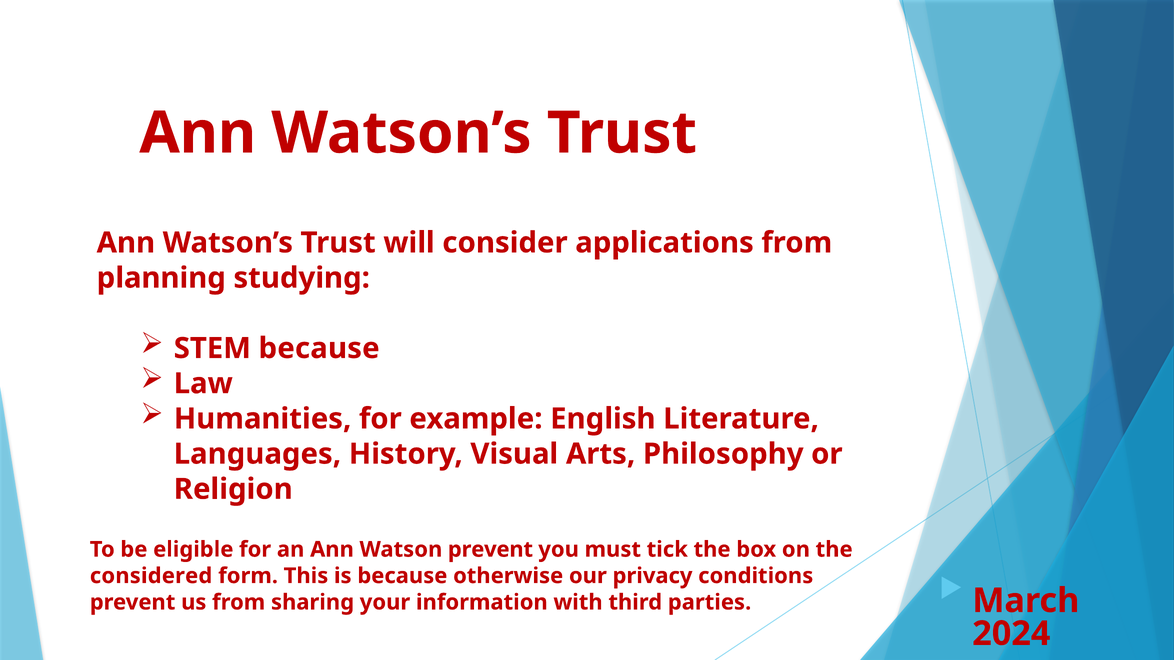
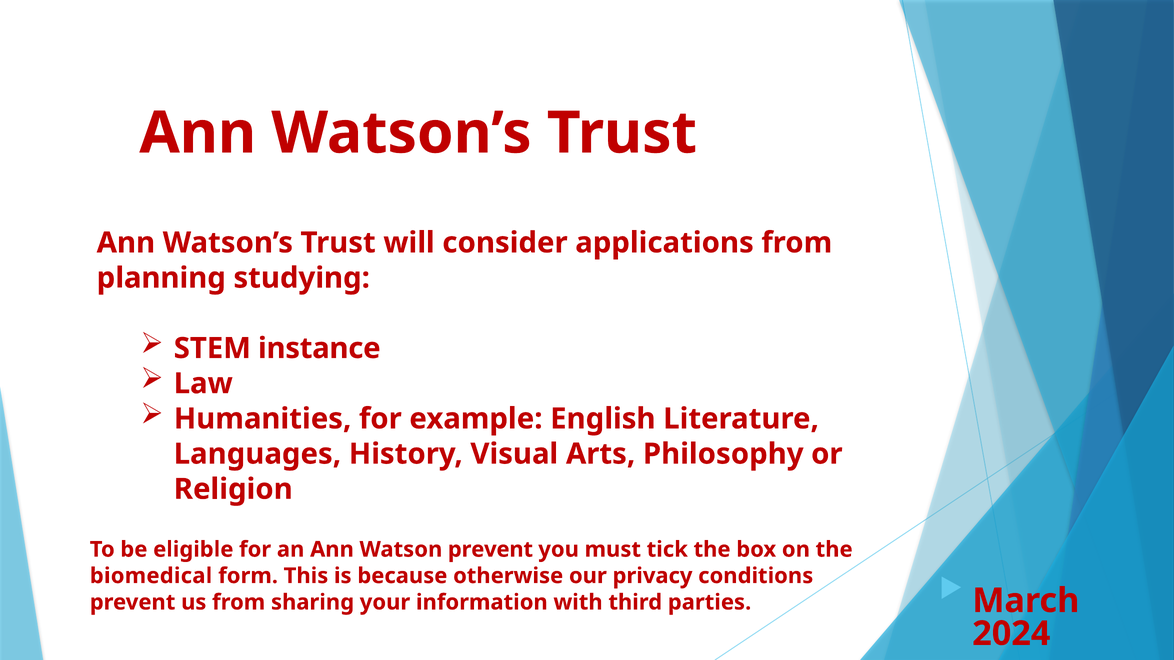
STEM because: because -> instance (319, 349)
considered: considered -> biomedical (151, 576)
